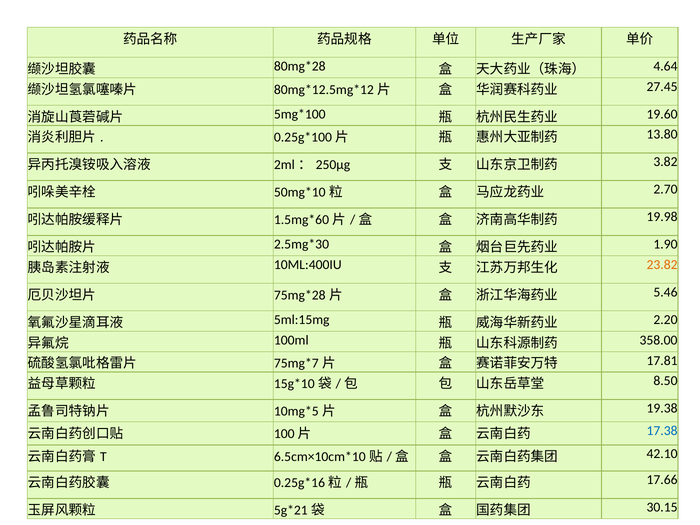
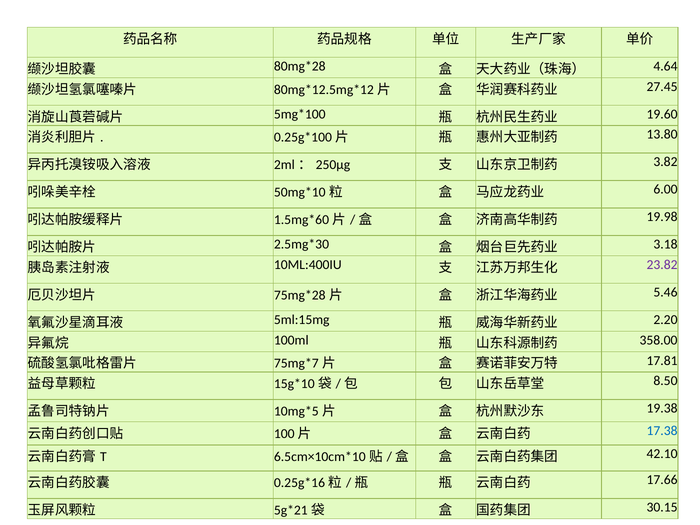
2.70: 2.70 -> 6.00 (666, 189)
1.90: 1.90 -> 3.18 (666, 244)
23.82 colour: orange -> purple (662, 265)
